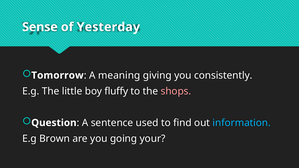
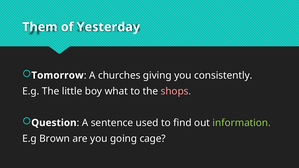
Sense: Sense -> Them (40, 27)
meaning: meaning -> churches (119, 75)
fluffy: fluffy -> what (116, 91)
information colour: light blue -> light green (242, 123)
your: your -> cage (153, 139)
